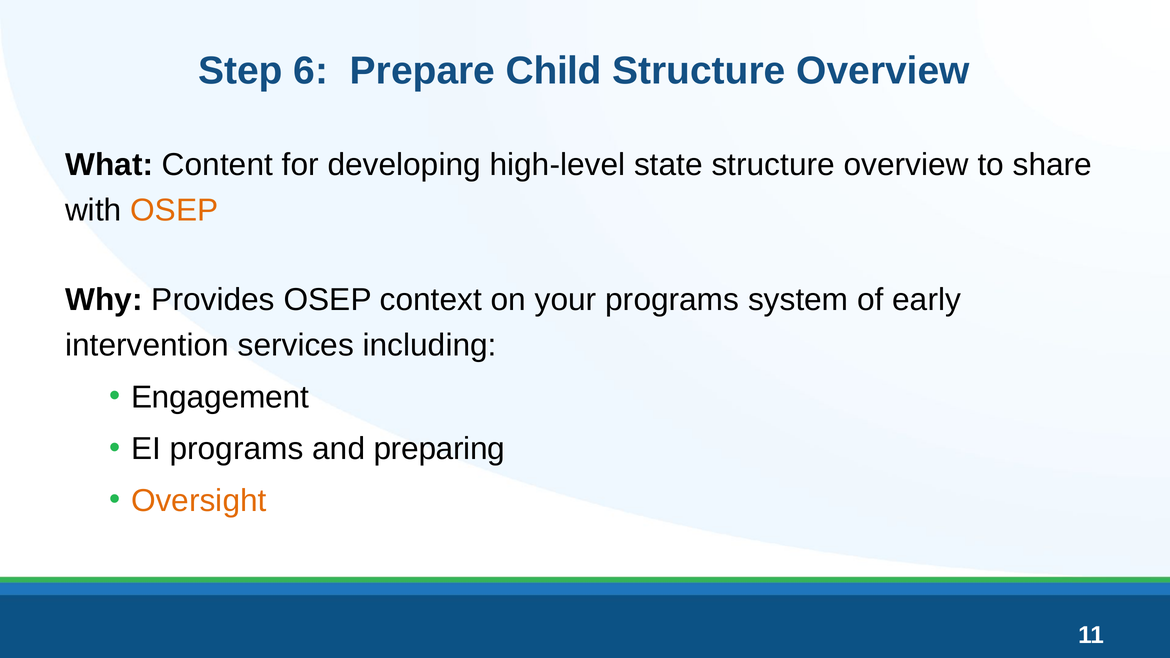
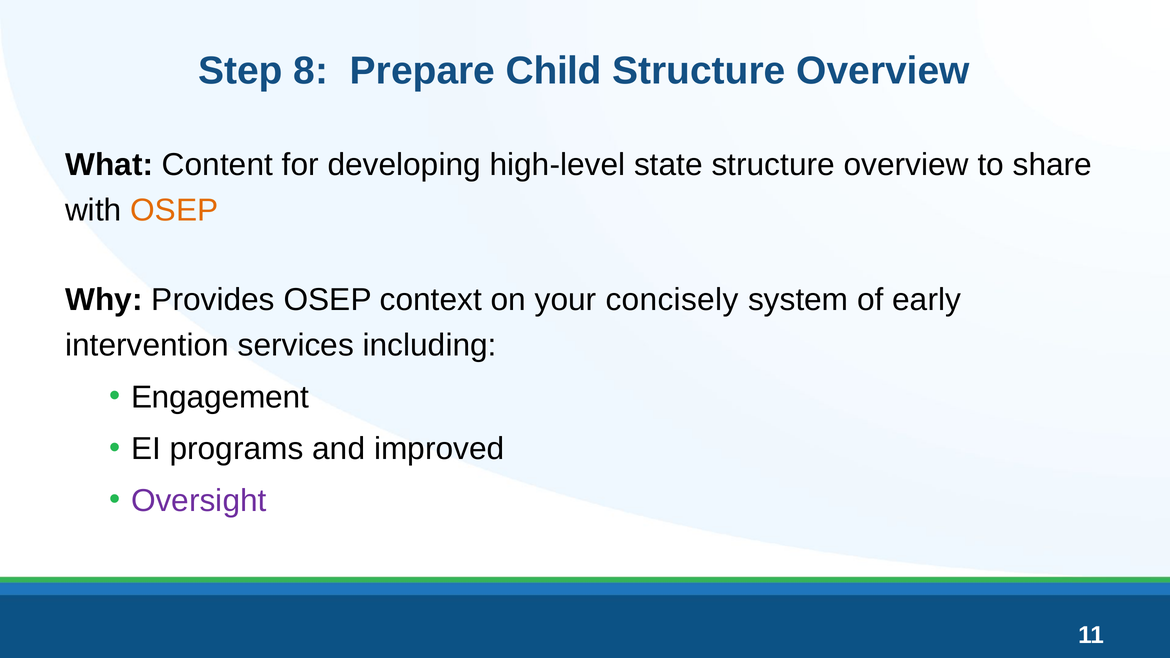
6: 6 -> 8 (311, 71)
your programs: programs -> concisely (672, 300)
preparing: preparing -> improved (439, 449)
Oversight colour: orange -> purple (199, 501)
